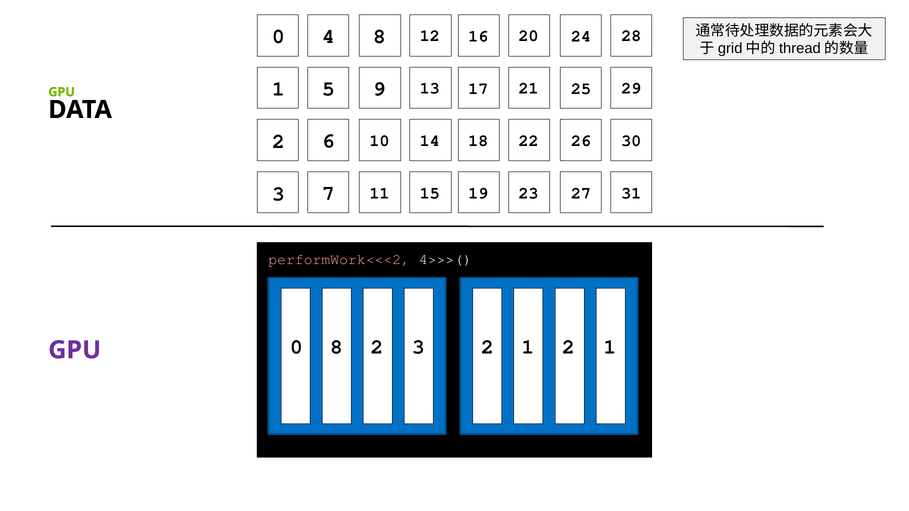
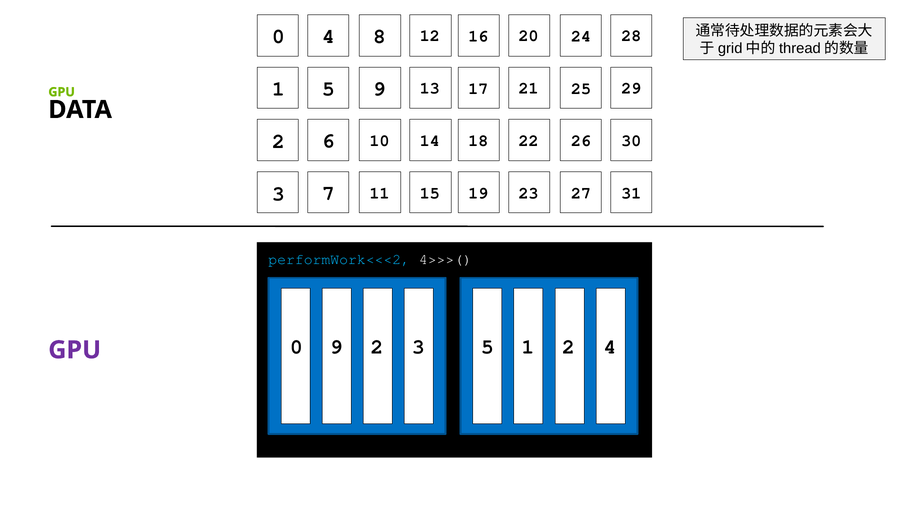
performWork<<<2 colour: pink -> light blue (339, 259)
0 8: 8 -> 9 (336, 347)
3 2: 2 -> 5 (488, 347)
1 2 1: 1 -> 4 (610, 347)
